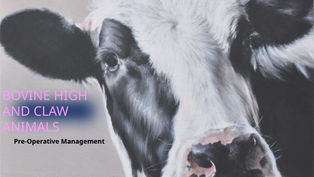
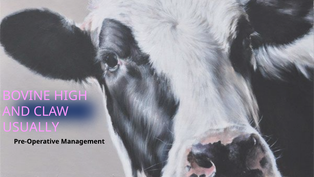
ANIMALS: ANIMALS -> USUALLY (31, 127)
